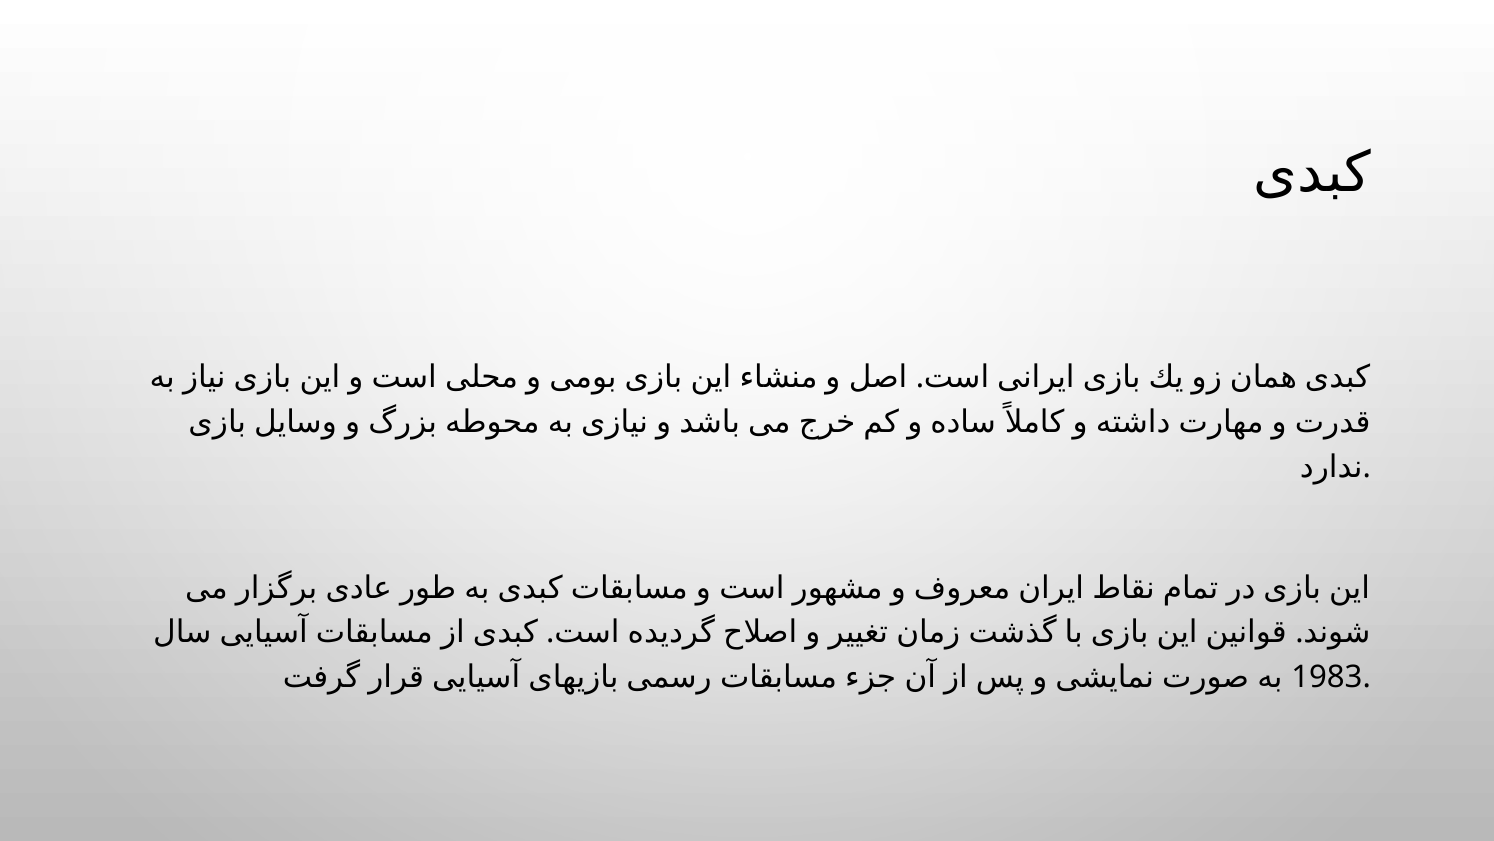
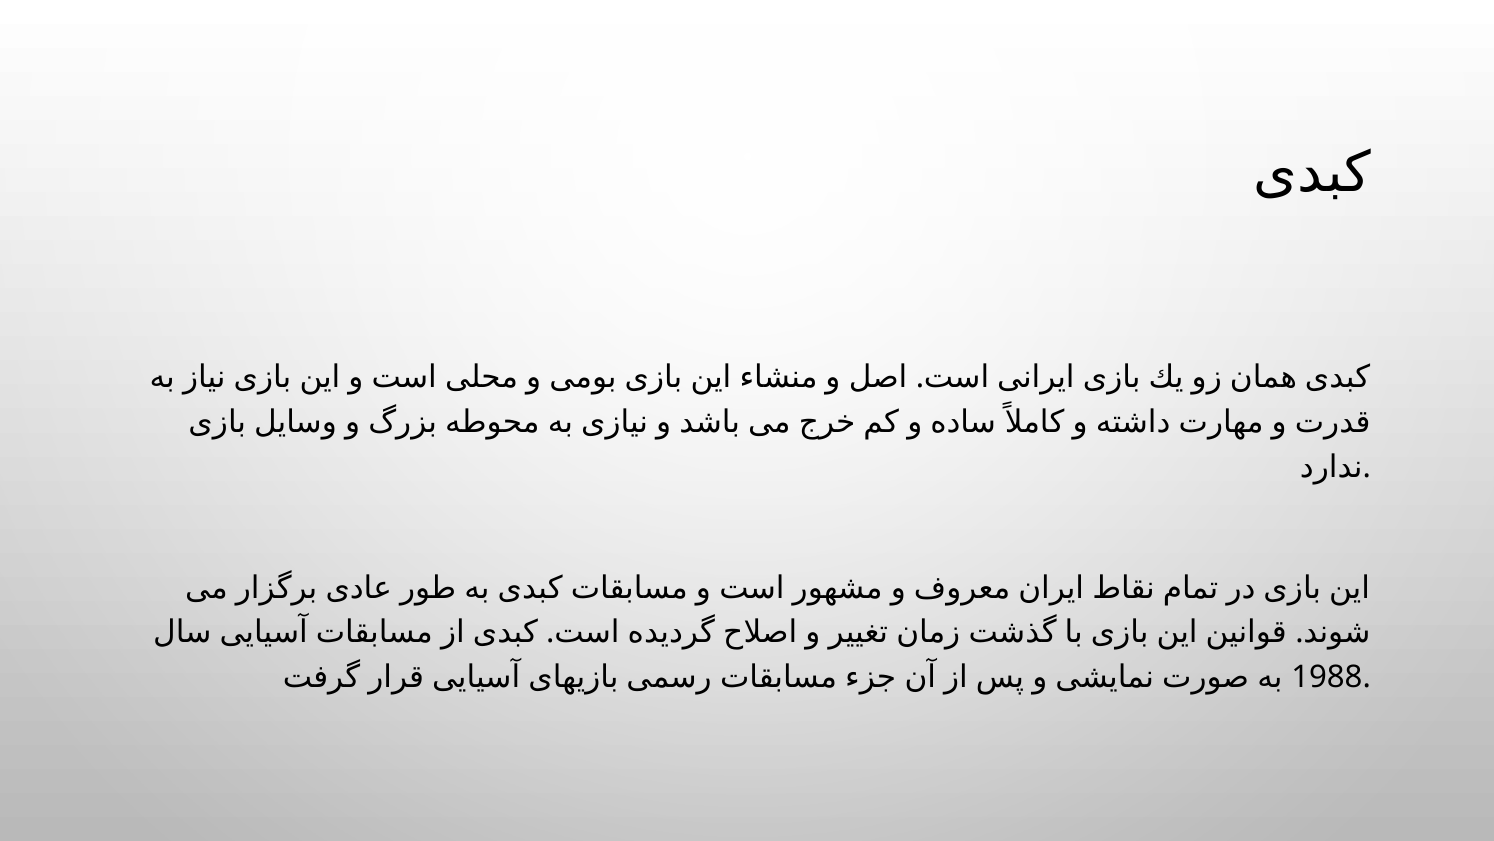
1983: 1983 -> 1988 (1327, 677)
